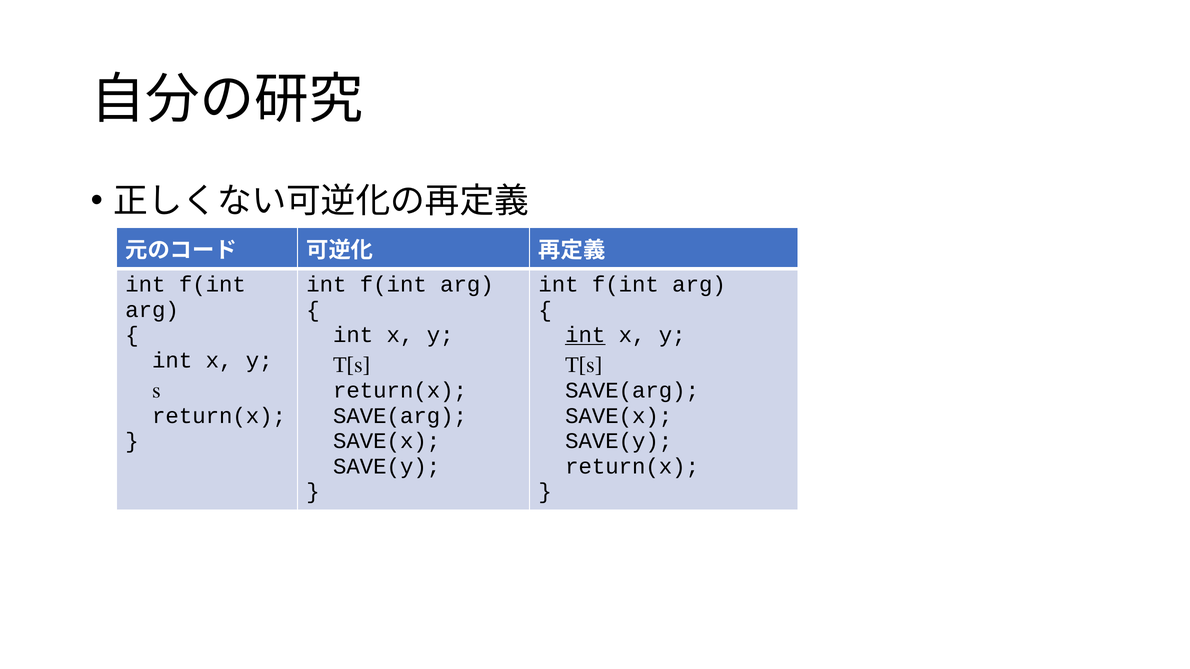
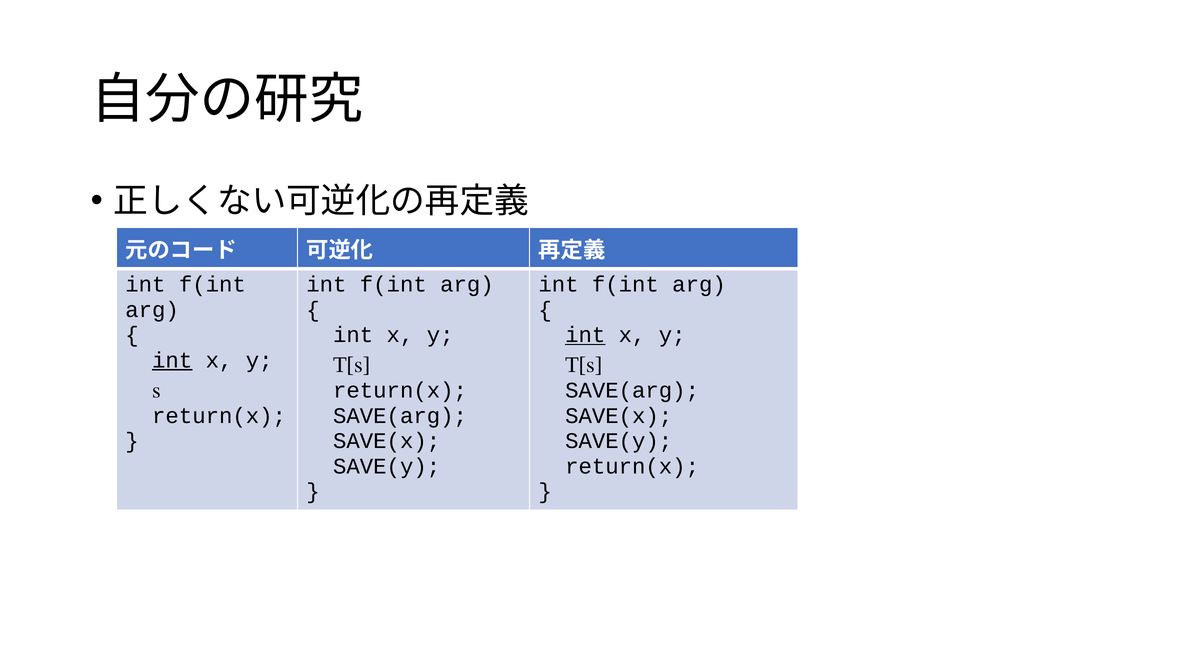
int underline: none -> present (172, 360)
